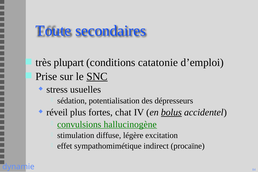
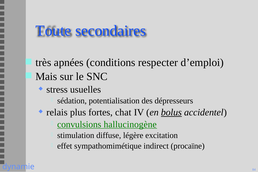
plupart: plupart -> apnées (69, 62)
catatonie: catatonie -> respecter (158, 62)
Prise: Prise -> Mais (46, 76)
SNC underline: present -> none (97, 76)
réveil: réveil -> relais (57, 112)
